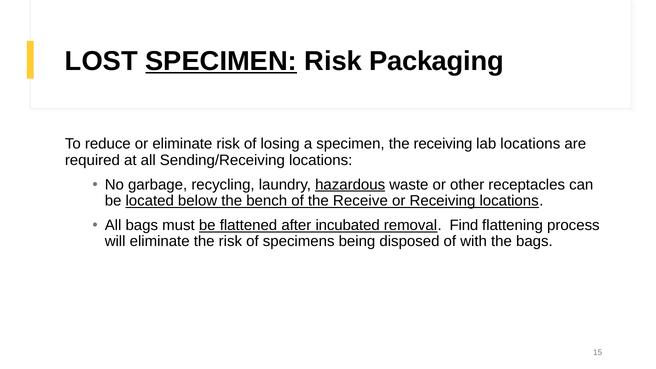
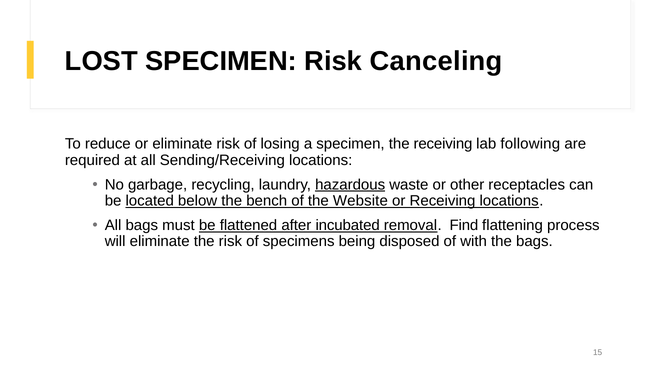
SPECIMEN underline: present -> none (221, 61)
Packaging: Packaging -> Canceling (436, 61)
lab locations: locations -> following (530, 144)
Receive: Receive -> Website (360, 201)
